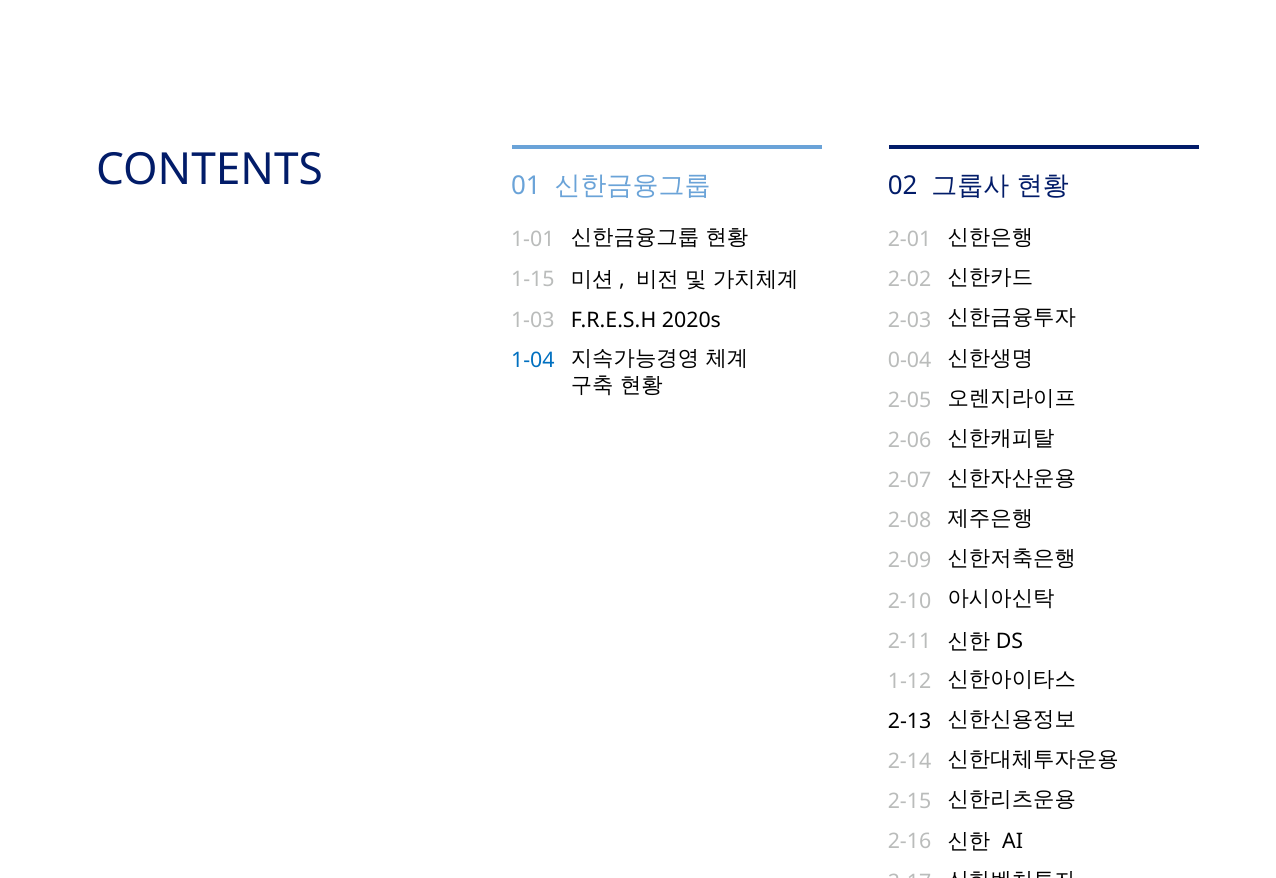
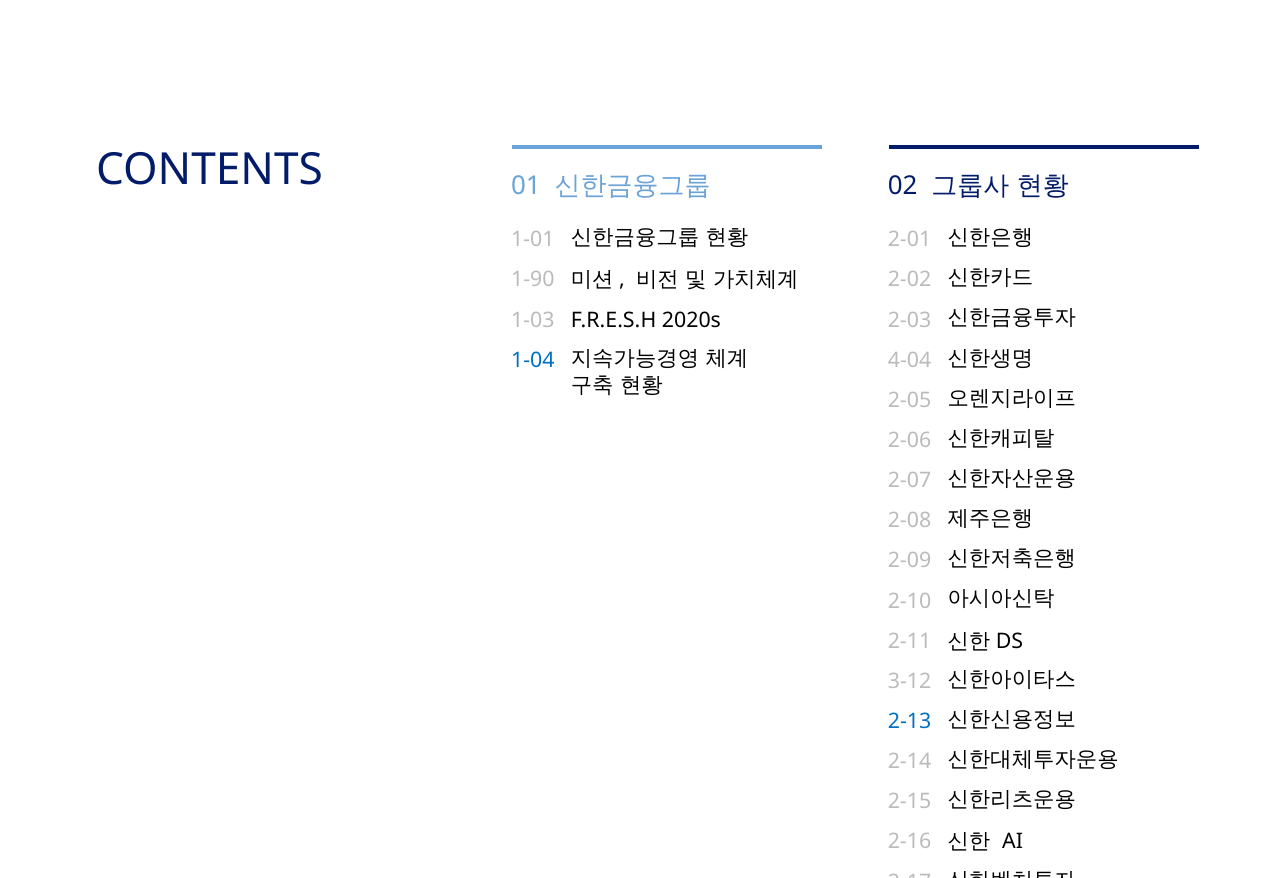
1-15: 1-15 -> 1-90 (533, 280)
0-04: 0-04 -> 4-04 (910, 360)
1-12: 1-12 -> 3-12 (910, 681)
2-13 colour: black -> blue (910, 722)
